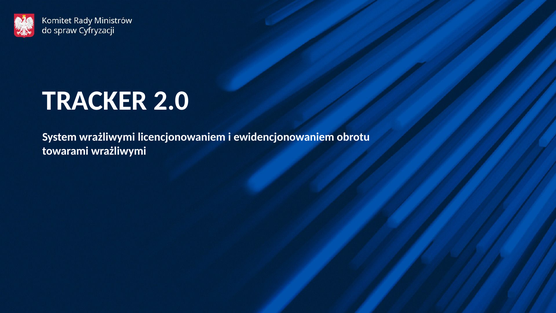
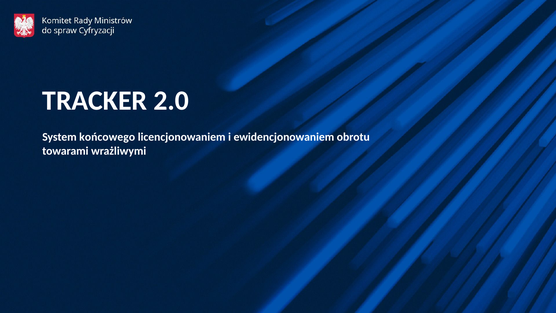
System wrażliwymi: wrażliwymi -> końcowego (107, 137)
